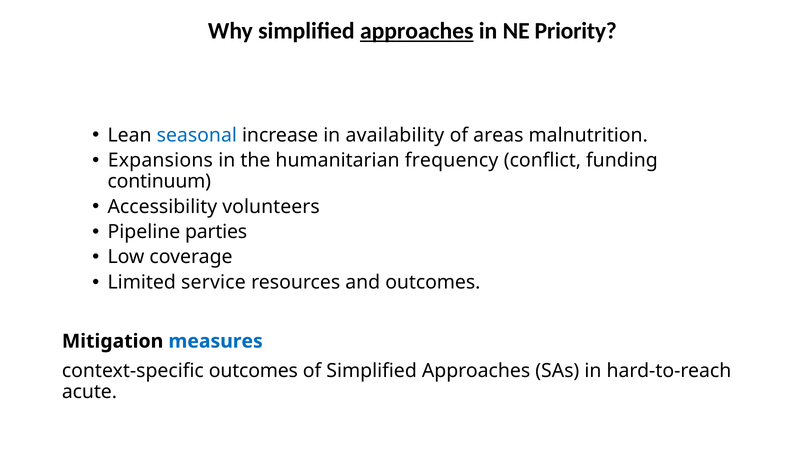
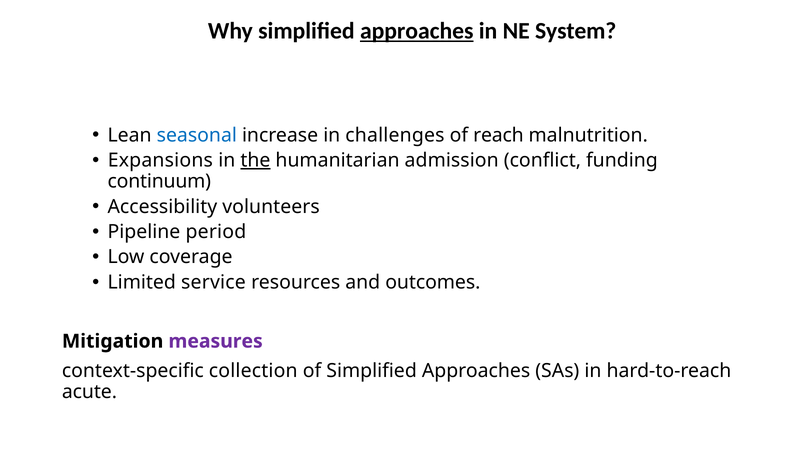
Priority: Priority -> System (576, 31)
availability: availability -> challenges (395, 135)
areas: areas -> reach (498, 135)
the underline: none -> present (255, 160)
frequency: frequency -> admission (452, 160)
parties: parties -> period (216, 232)
measures colour: blue -> purple (216, 341)
context-specific outcomes: outcomes -> collection (253, 371)
